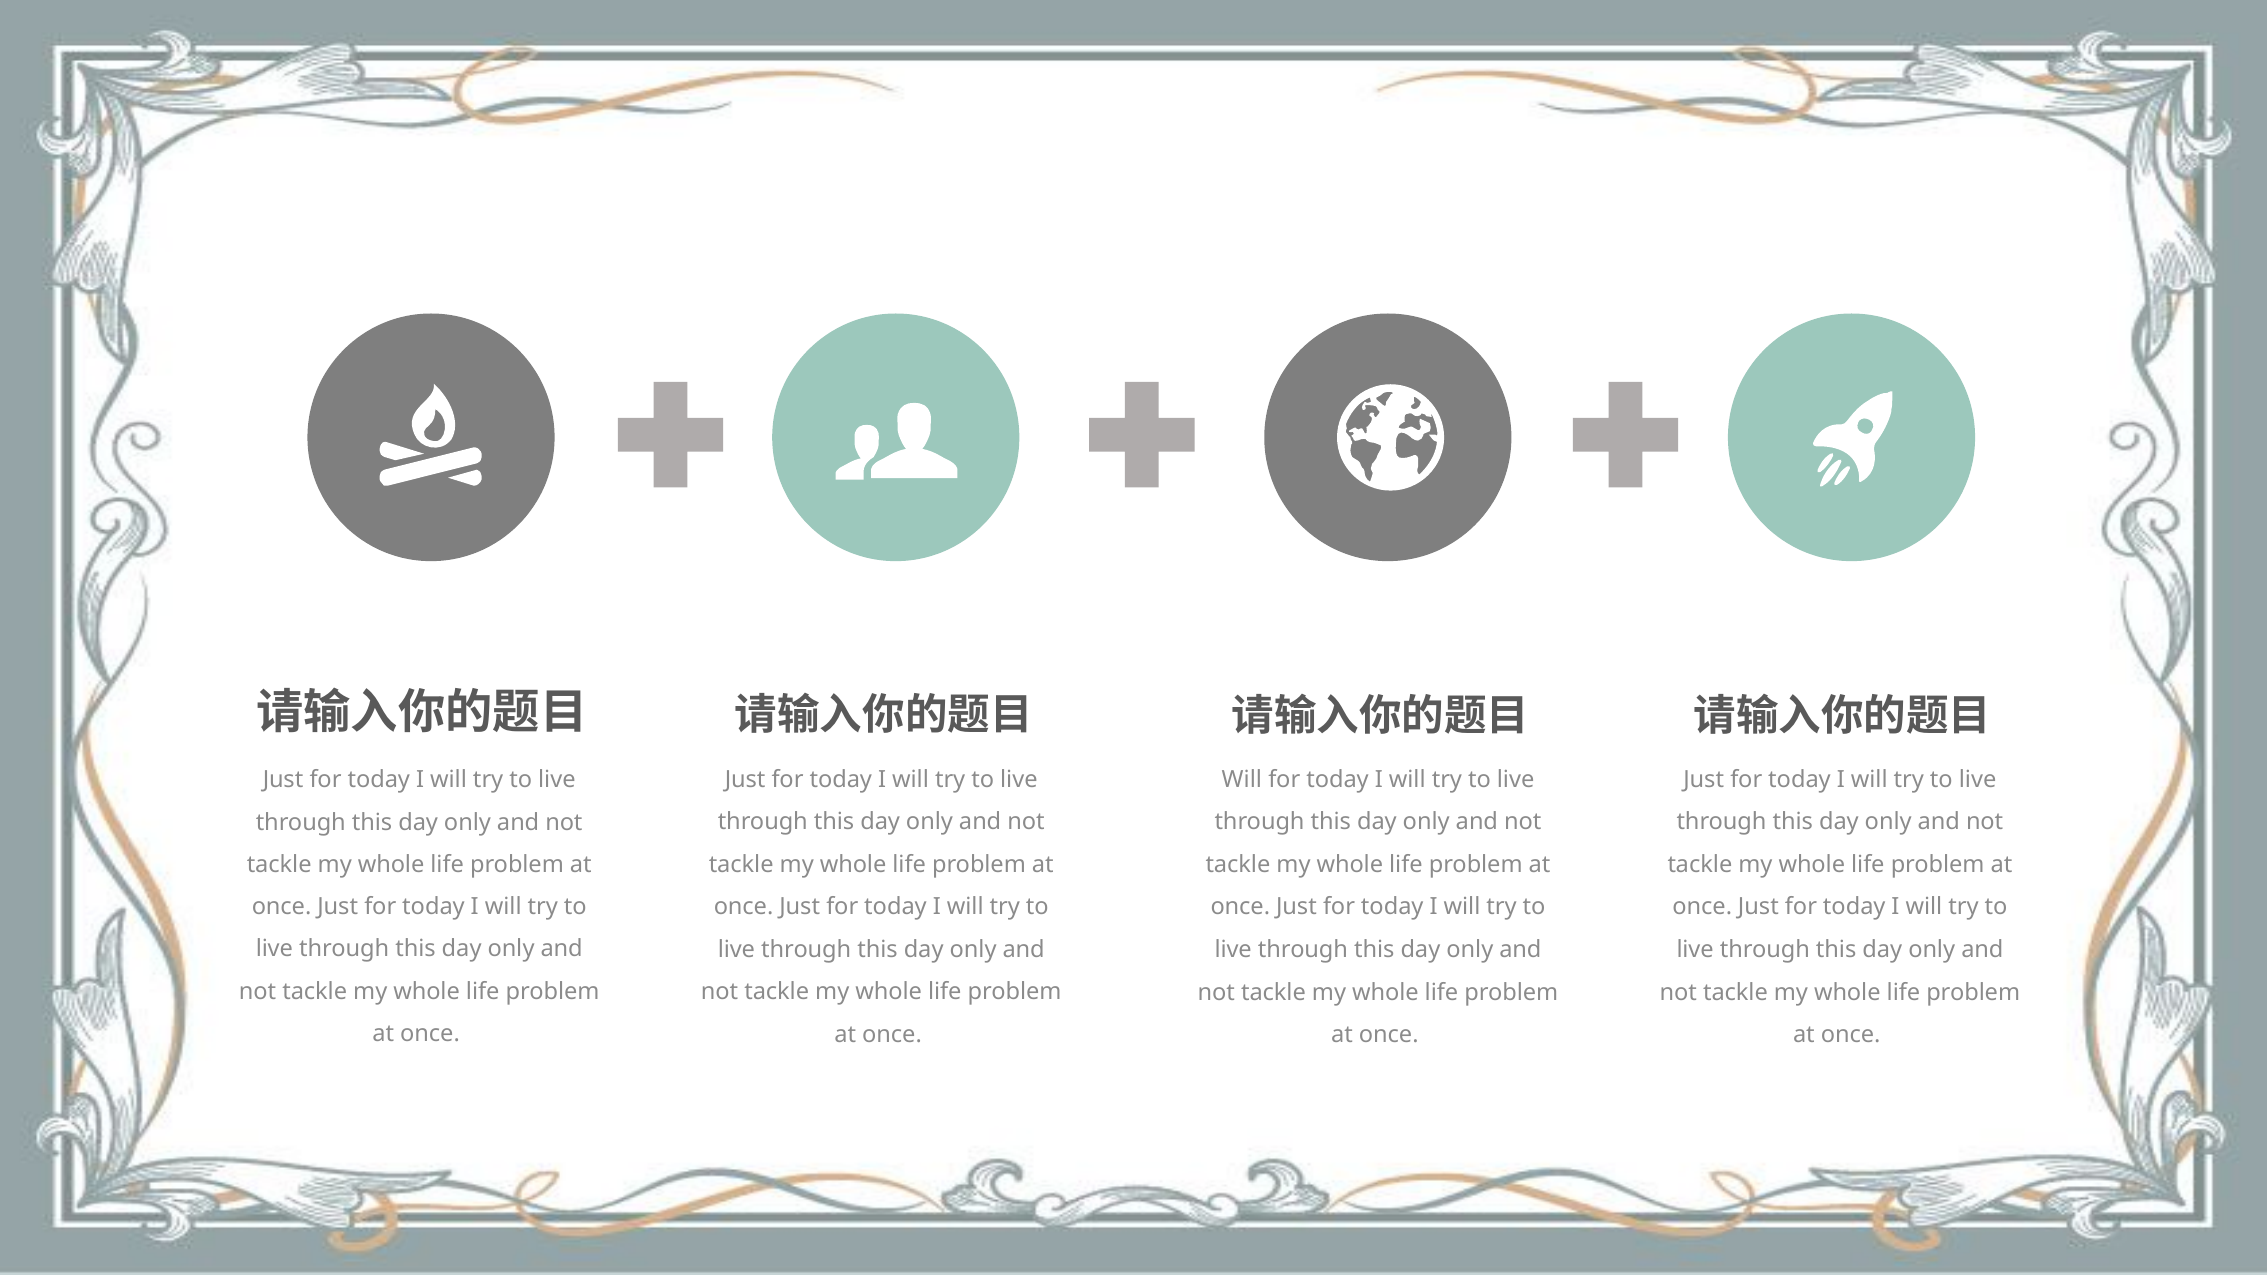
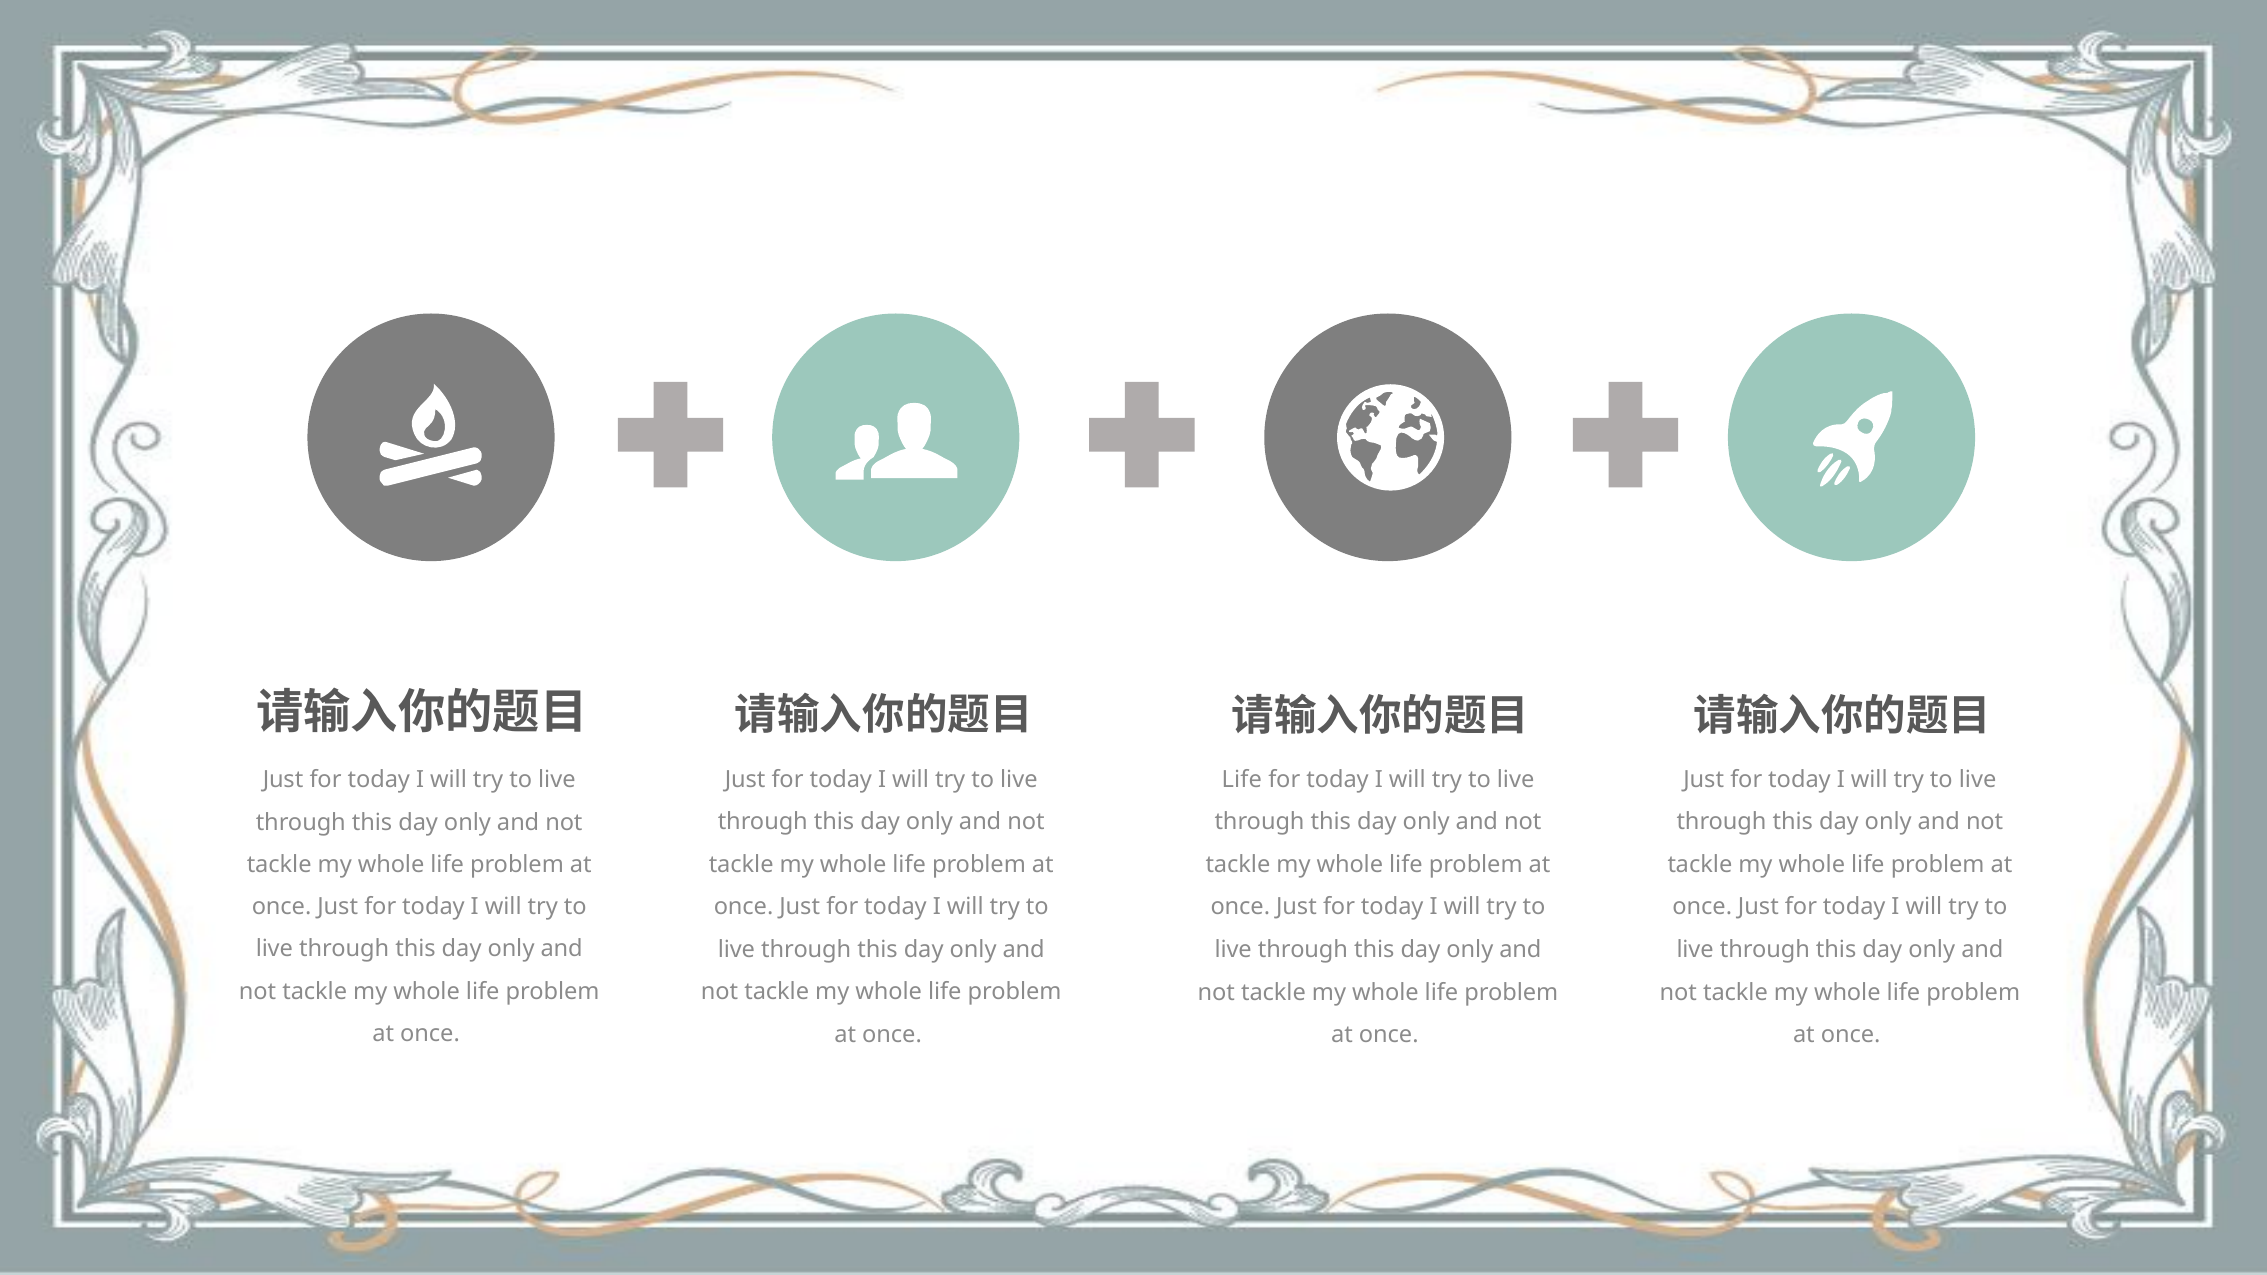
Will: Will -> Life (1242, 780)
